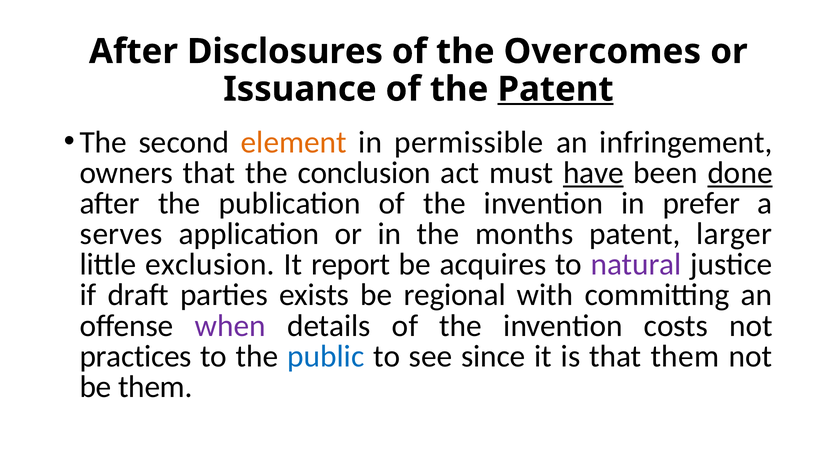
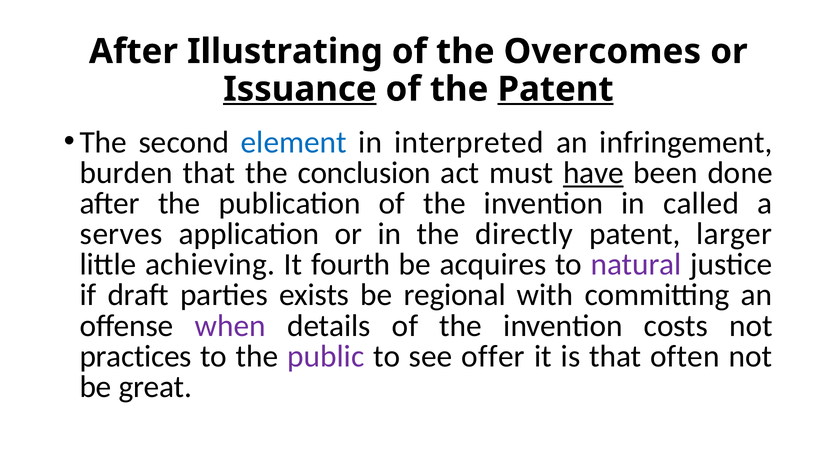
Disclosures: Disclosures -> Illustrating (285, 51)
Issuance underline: none -> present (300, 89)
element colour: orange -> blue (294, 143)
permissible: permissible -> interpreted (469, 143)
owners: owners -> burden (126, 173)
done underline: present -> none (740, 173)
prefer: prefer -> called (701, 204)
months: months -> directly (524, 234)
exclusion: exclusion -> achieving (210, 265)
report: report -> fourth (351, 265)
public colour: blue -> purple (326, 356)
since: since -> offer (493, 356)
that them: them -> often (685, 356)
be them: them -> great (155, 387)
